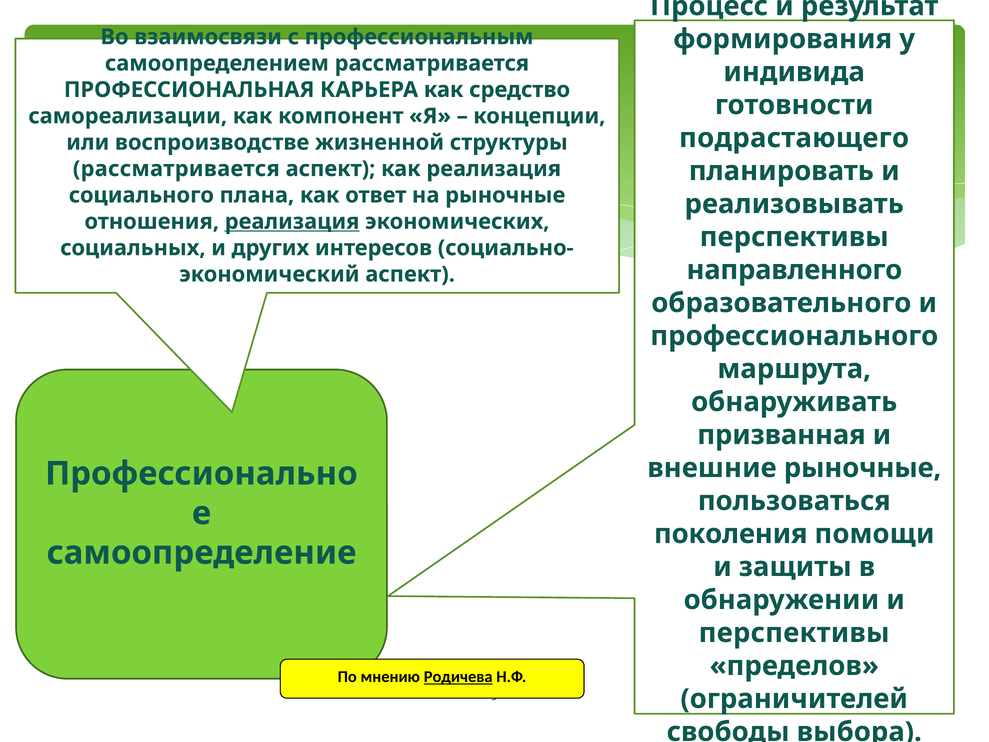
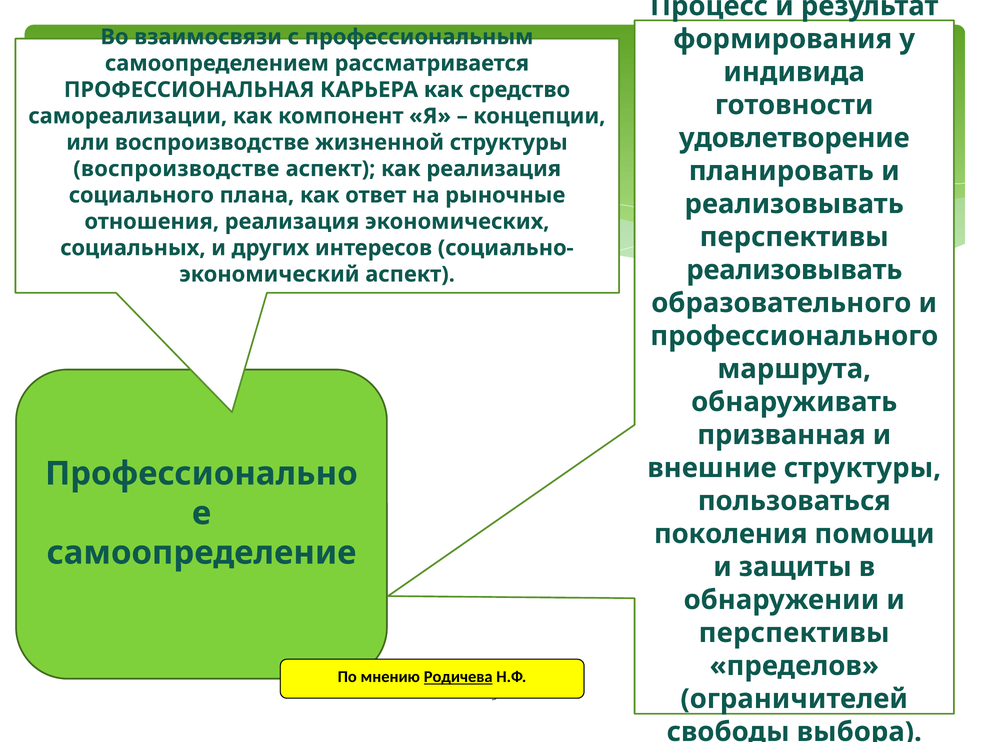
подрастающего: подрастающего -> удовлетворение (794, 138)
рассматривается: рассматривается -> воспроизводстве (176, 169)
реализация underline: present -> none (292, 222)
направленного: направленного -> реализовывать (794, 270)
внешние рыночные: рыночные -> структуры (862, 468)
